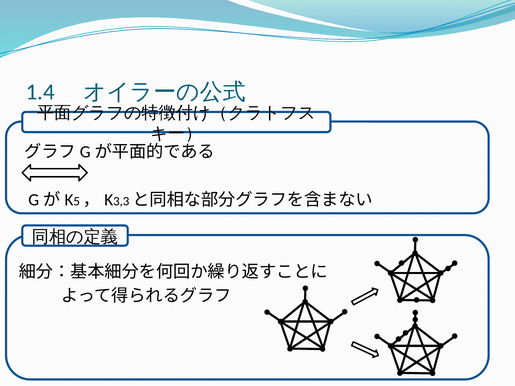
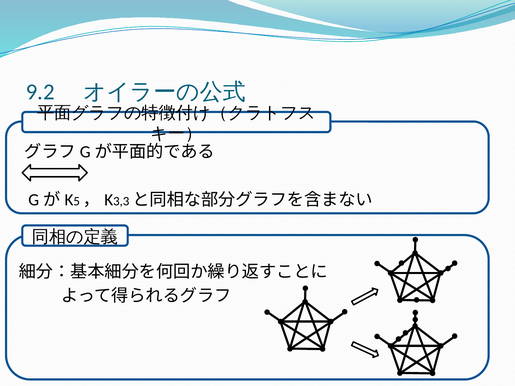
1.4: 1.4 -> 9.2 (40, 92)
